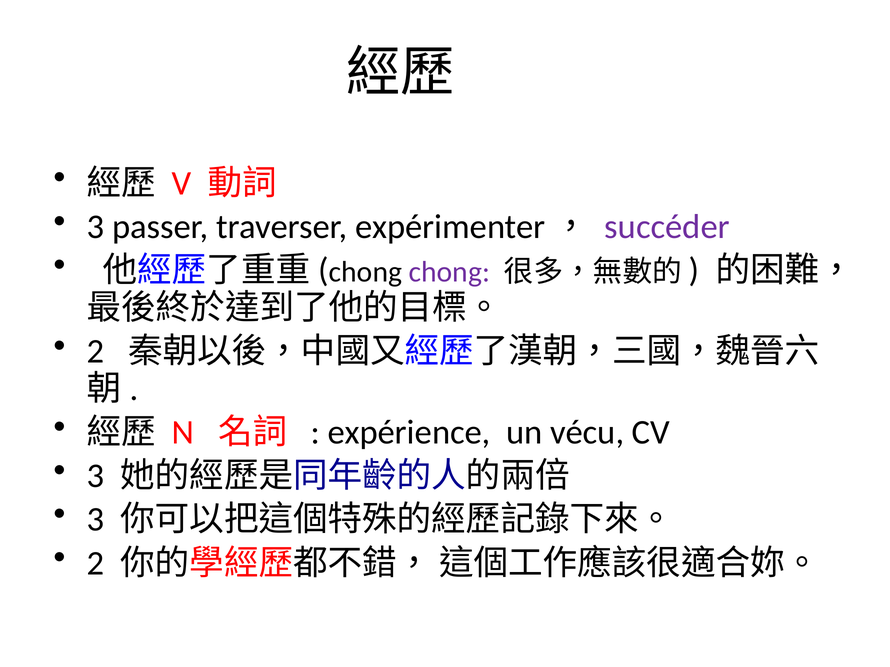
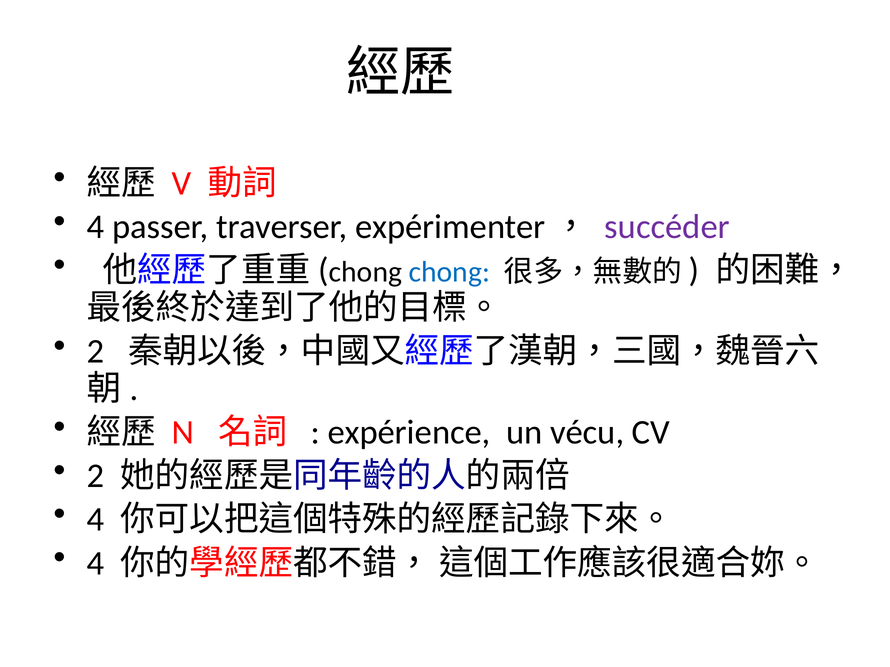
3: 3 -> 4 (96, 227)
chong colour: purple -> blue (449, 272)
3: 3 -> 2 (96, 476)
3: 3 -> 4 (96, 520)
2: 2 -> 4 (96, 564)
